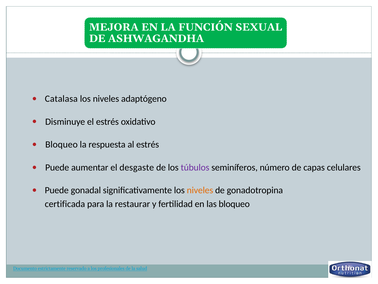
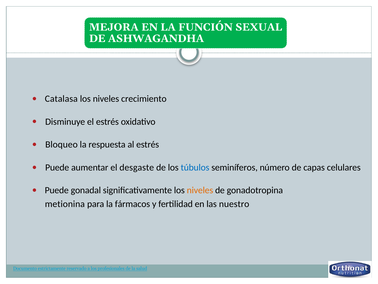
adaptógeno: adaptógeno -> crecimiento (144, 99)
túbulos colour: purple -> blue (195, 167)
certificada: certificada -> metionina (65, 204)
restaurar: restaurar -> fármacos (132, 204)
las bloqueo: bloqueo -> nuestro (234, 204)
